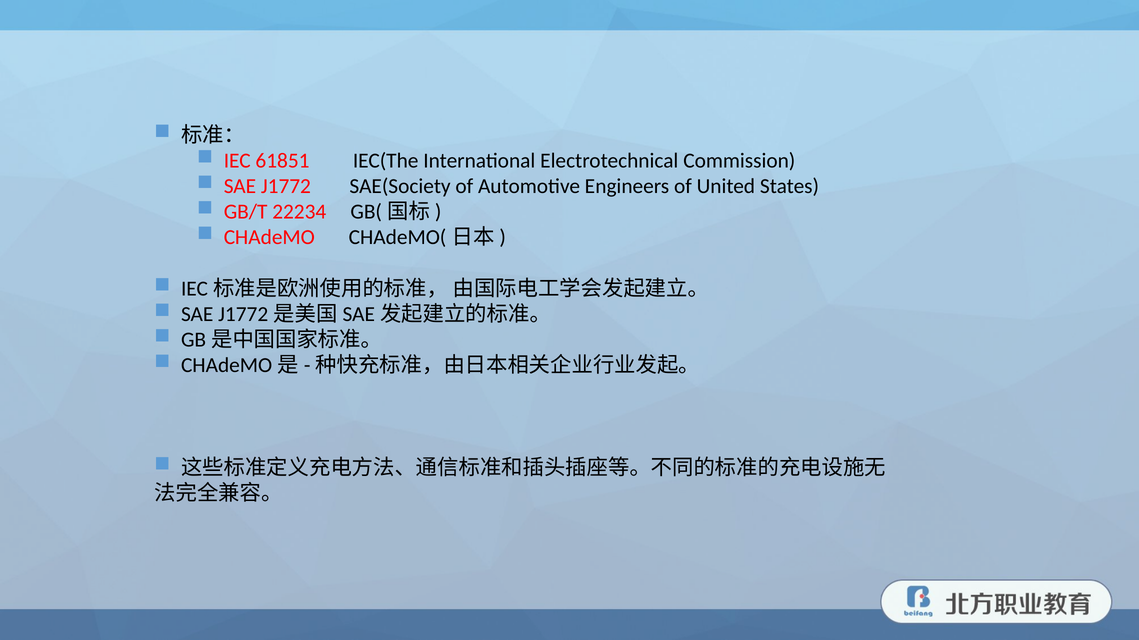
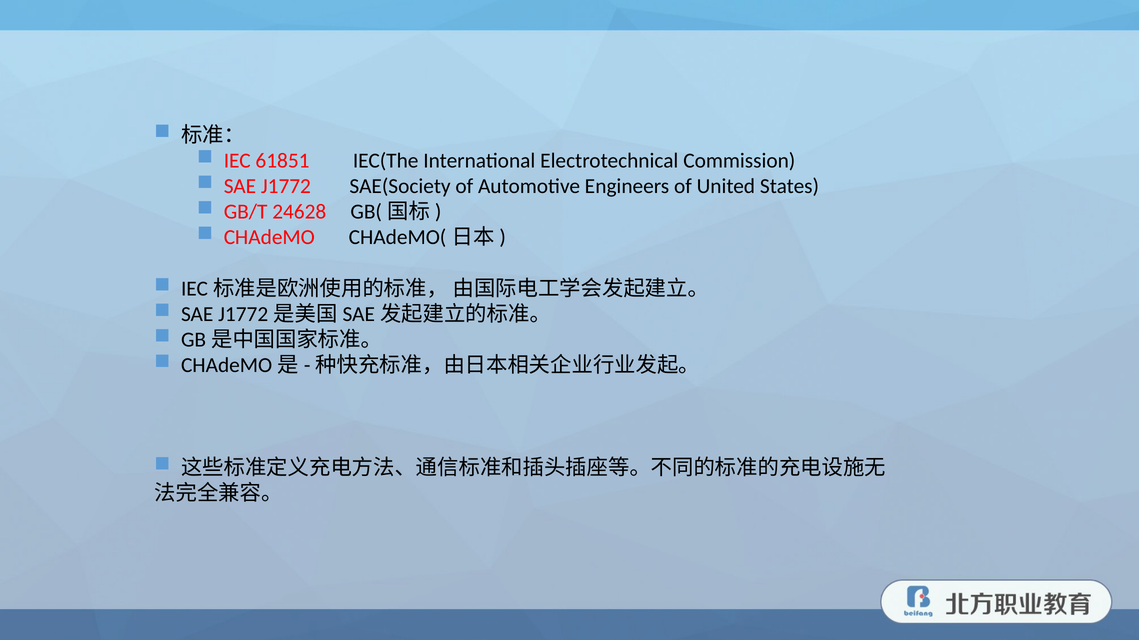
22234: 22234 -> 24628 (299, 212)
